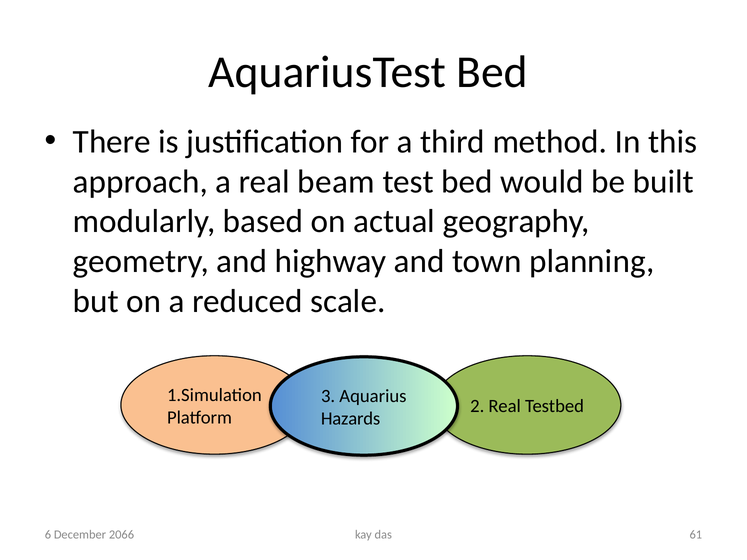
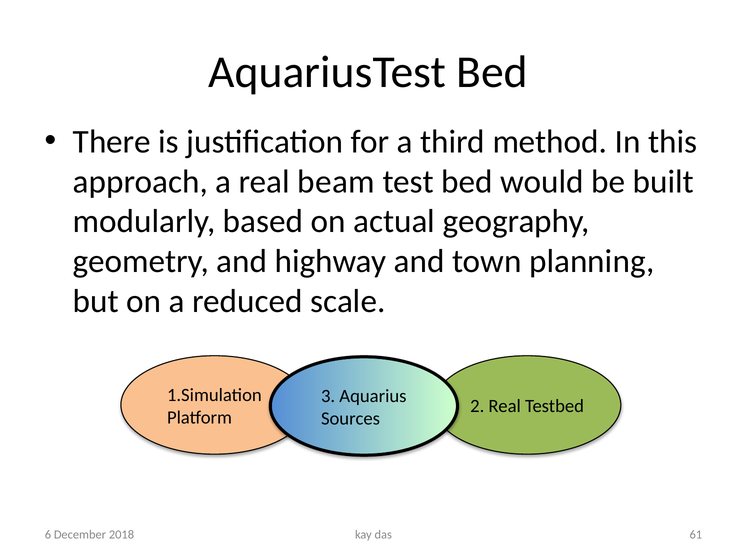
Hazards: Hazards -> Sources (351, 419)
2066: 2066 -> 2018 (121, 535)
